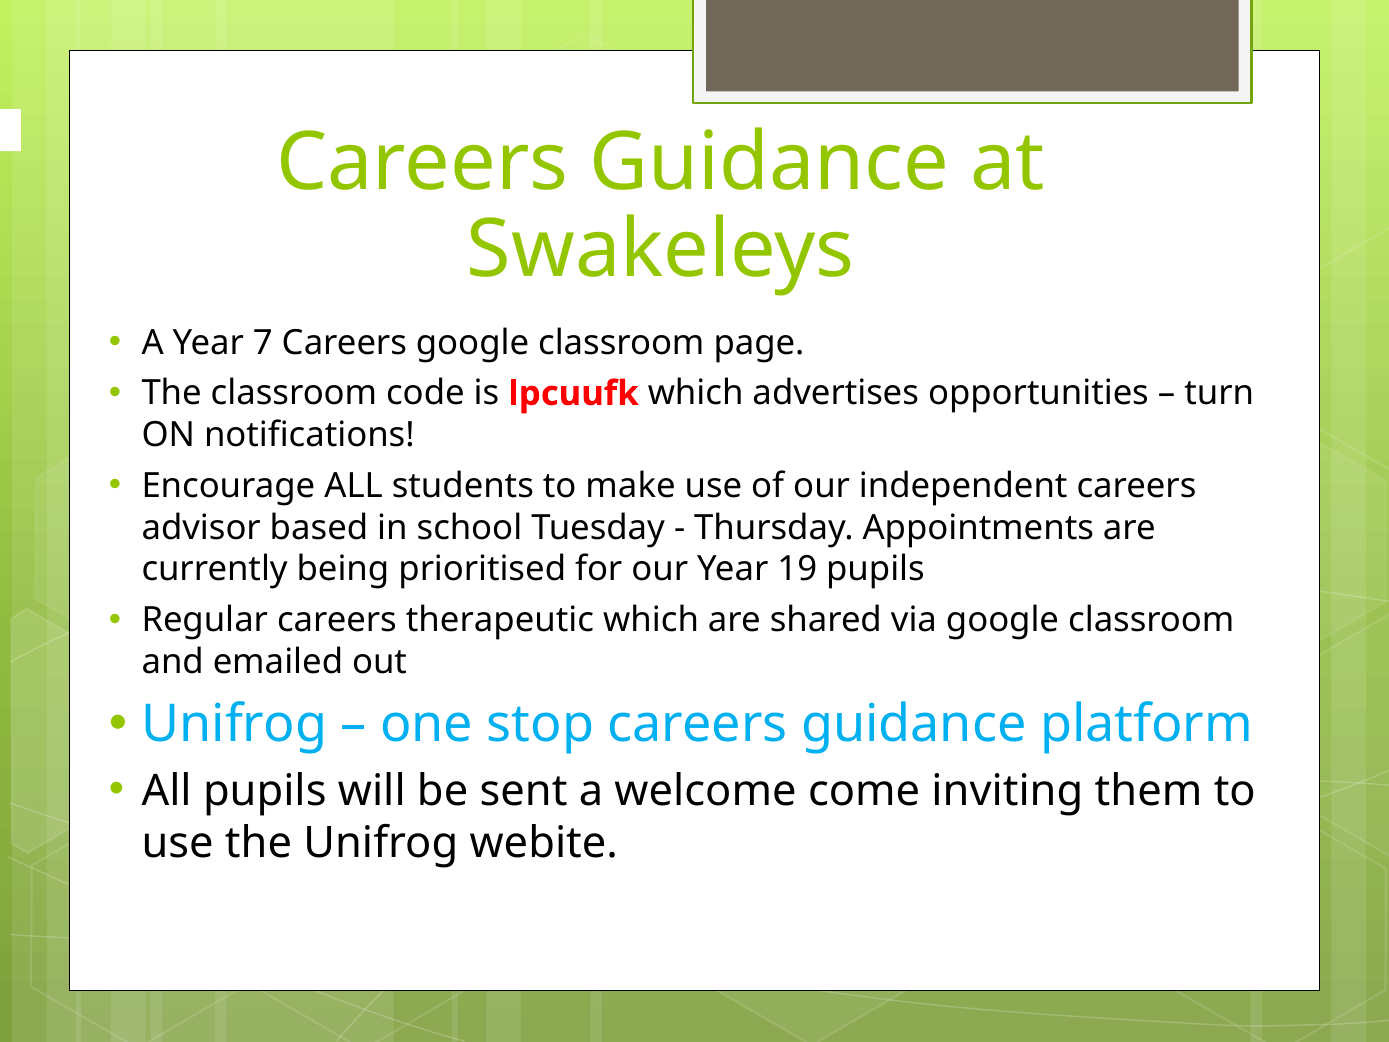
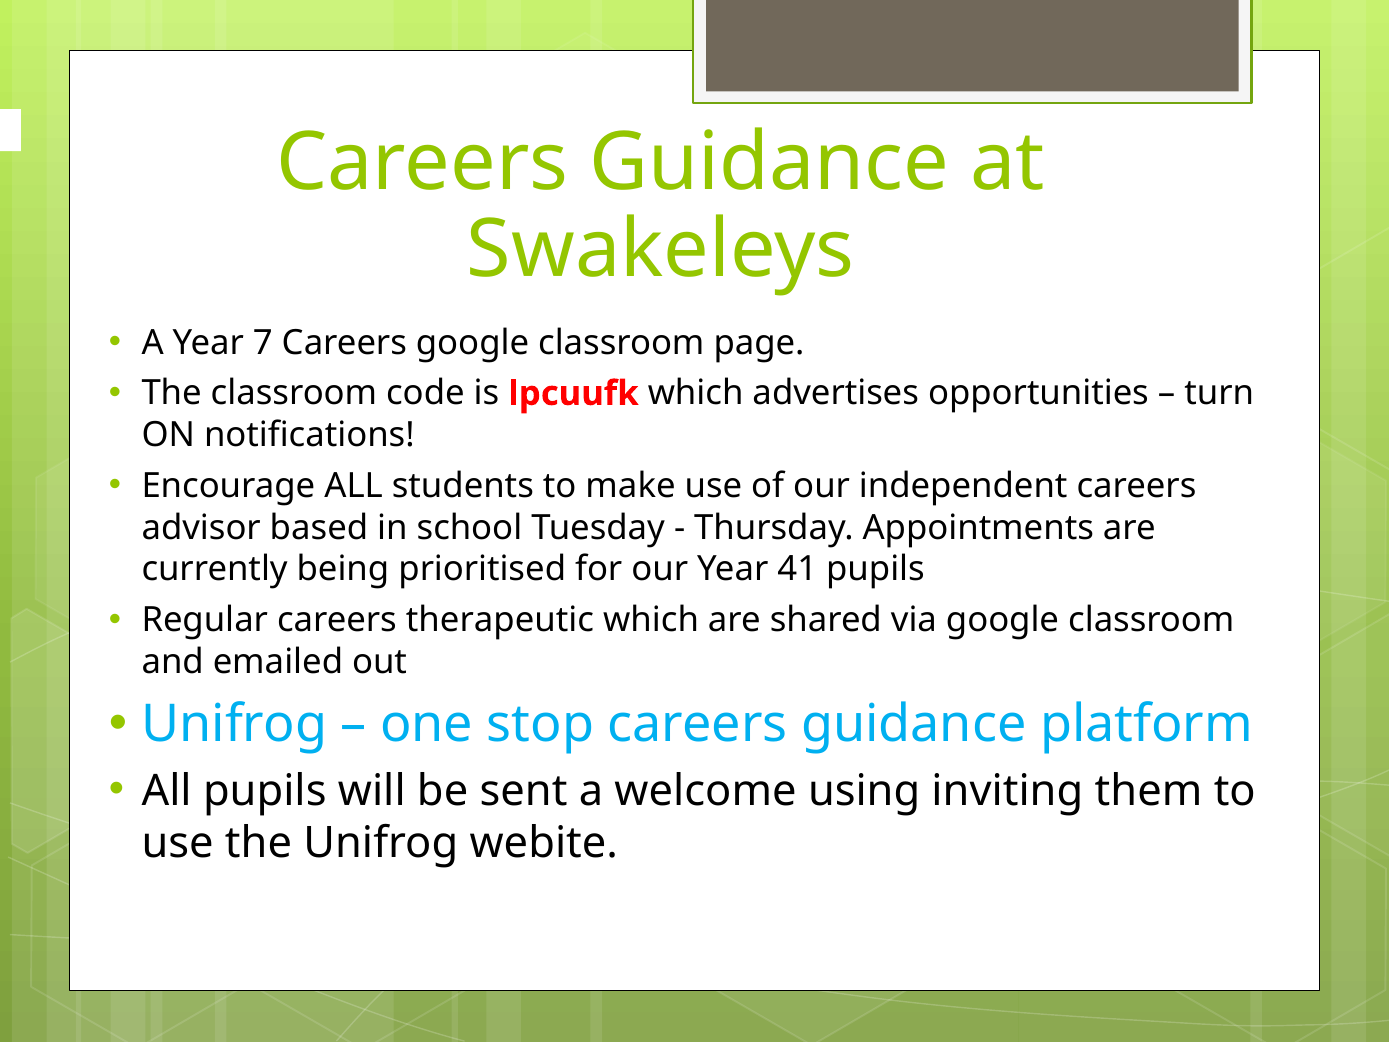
19: 19 -> 41 (797, 569)
come: come -> using (864, 791)
